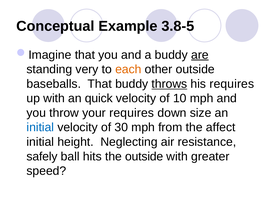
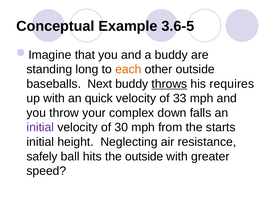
3.8-5: 3.8-5 -> 3.6-5 (178, 26)
are underline: present -> none (200, 55)
very: very -> long (87, 69)
baseballs That: That -> Next (100, 84)
10: 10 -> 33 (180, 98)
your requires: requires -> complex (132, 113)
size: size -> falls (201, 113)
initial colour: blue -> purple (40, 127)
affect: affect -> starts (221, 127)
